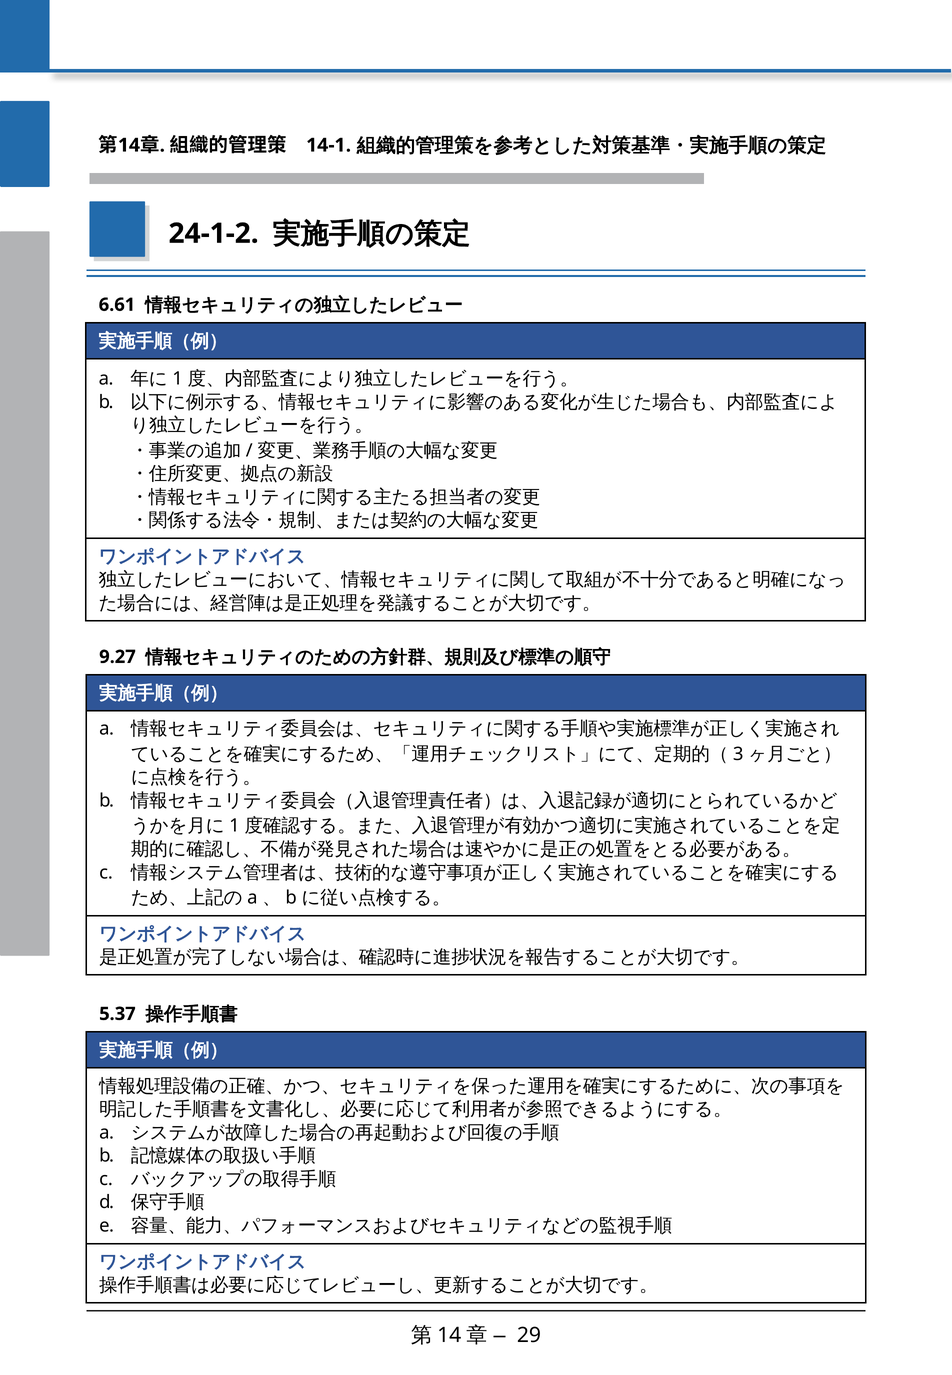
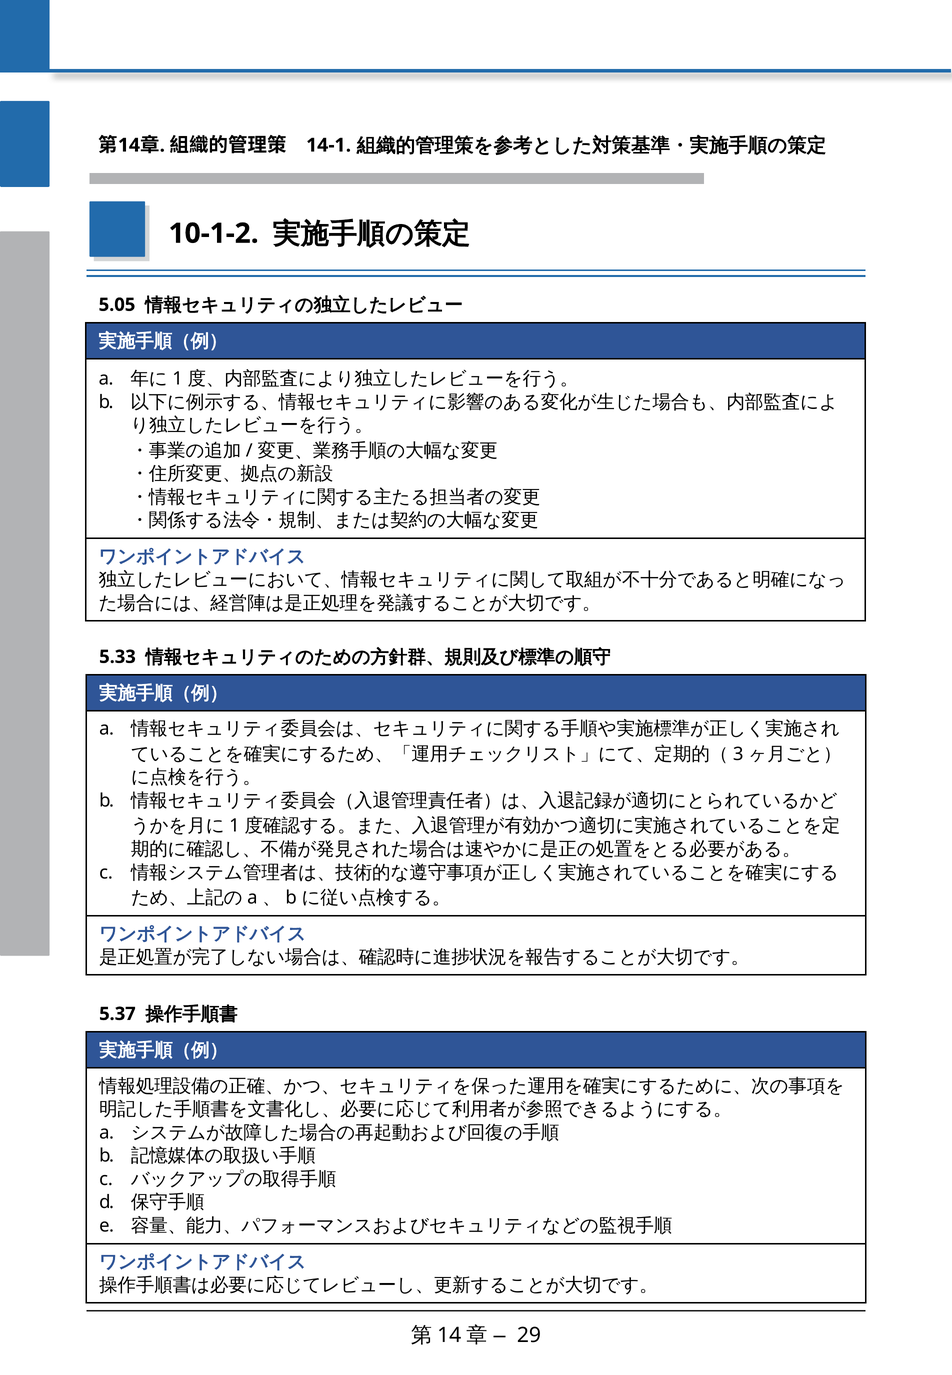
24-1-2: 24-1-2 -> 10-1-2 (214, 233)
6.61: 6.61 -> 5.05 (117, 305)
9.27: 9.27 -> 5.33 (117, 657)
